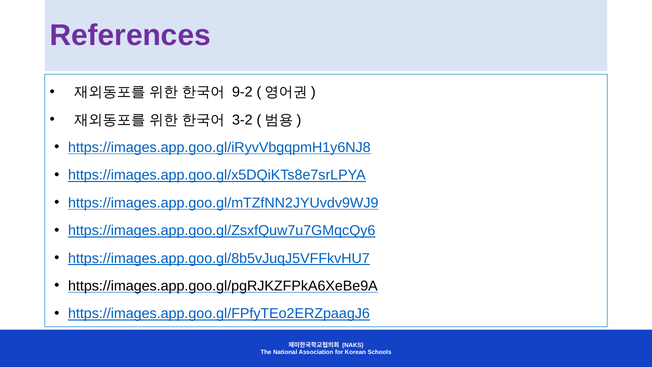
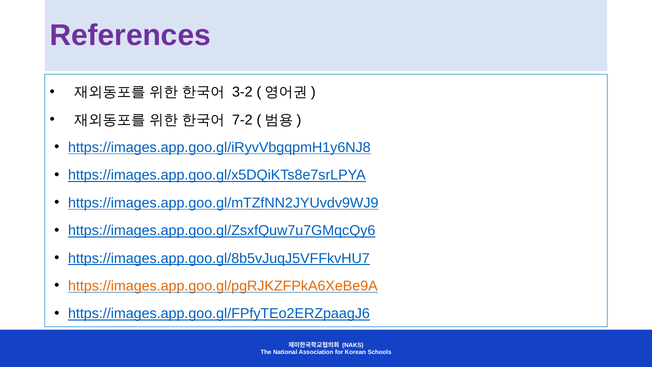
9-2: 9-2 -> 3-2 (242, 92)
3-2: 3-2 -> 7-2 (242, 120)
https://images.app.goo.gl/pgRJKZFPkA6XeBe9A colour: black -> orange (223, 286)
